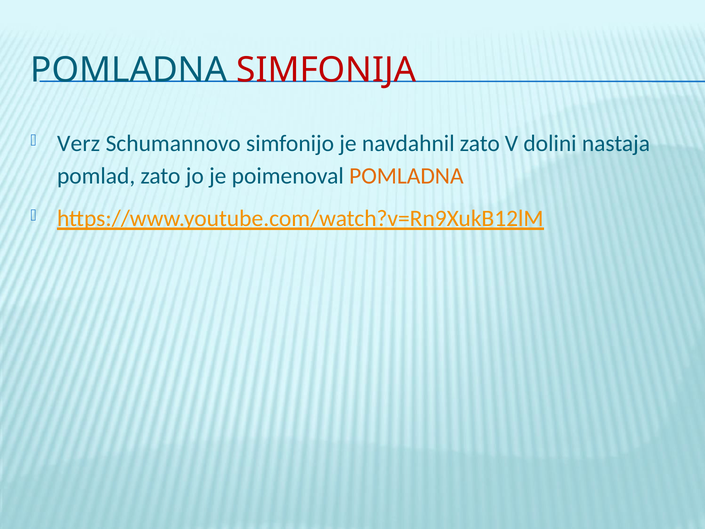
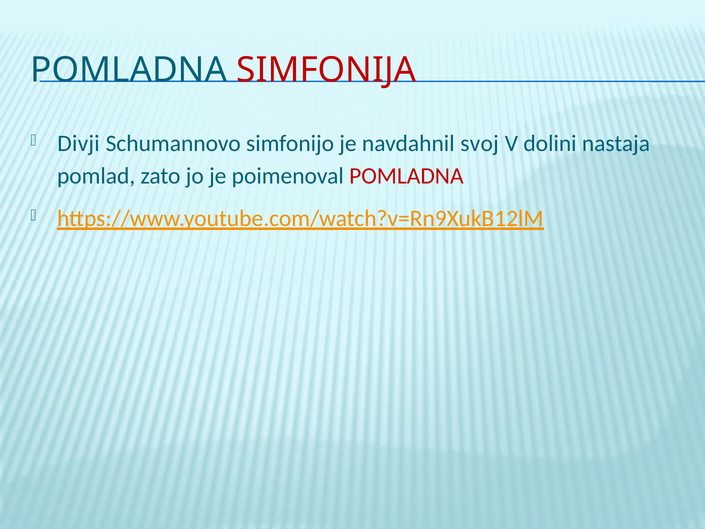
Verz: Verz -> Divji (79, 143)
navdahnil zato: zato -> svoj (480, 143)
POMLADNA colour: orange -> red (406, 176)
